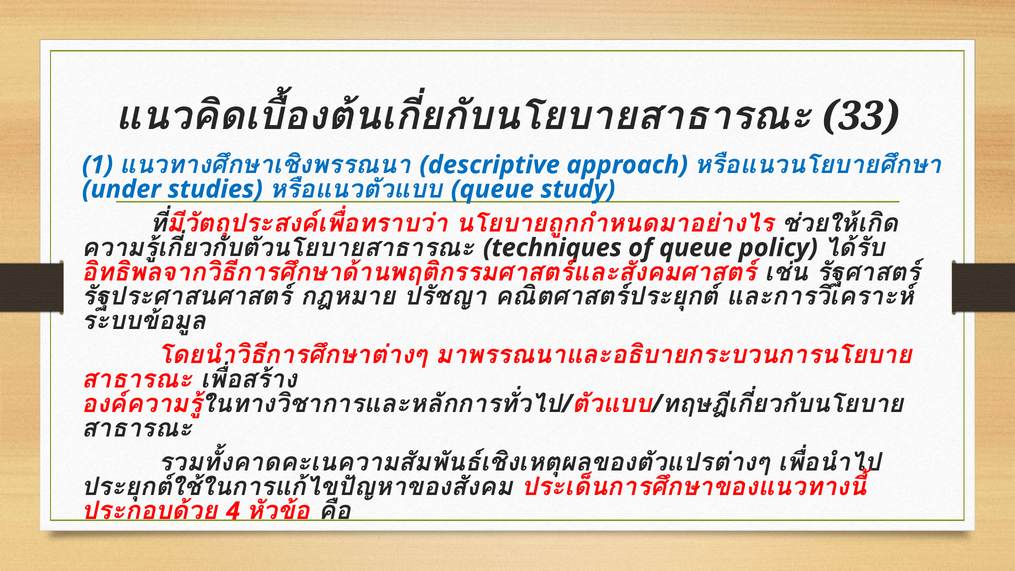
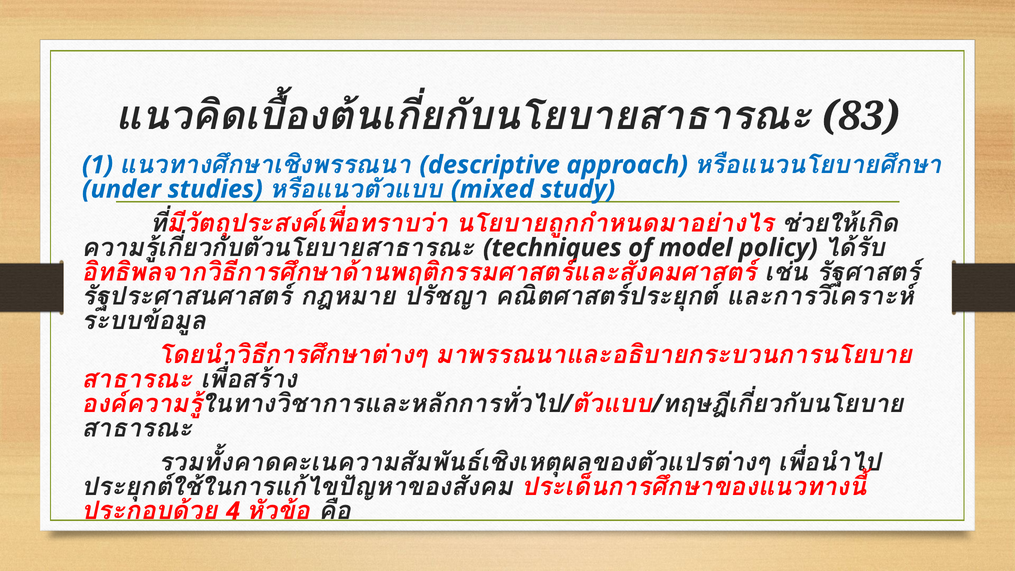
33: 33 -> 83 (861, 116)
queue: queue -> mixed (492, 189)
of queue: queue -> model (696, 248)
